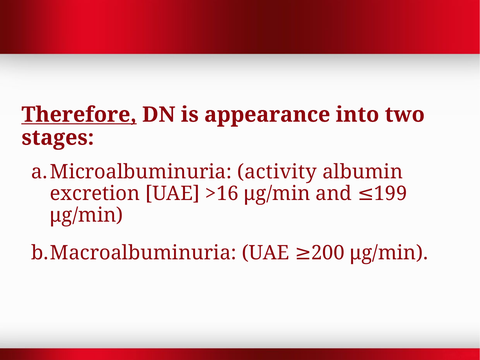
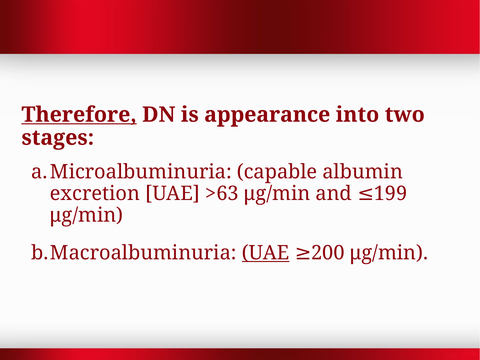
activity: activity -> capable (277, 172)
>16: >16 -> >63 (222, 194)
UAE underline: none -> present (266, 253)
